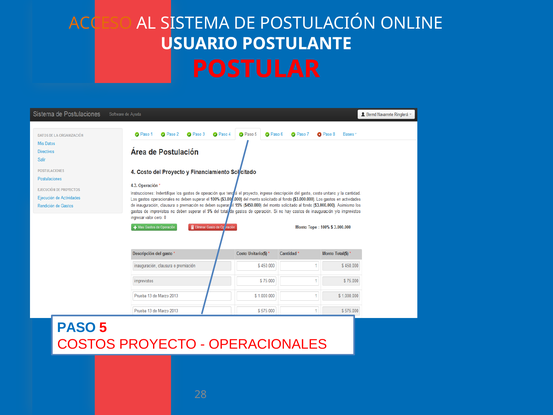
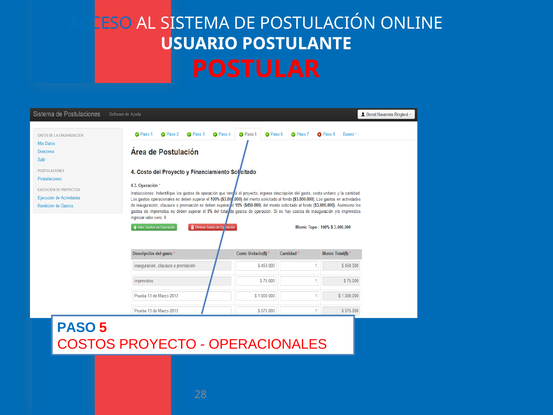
ACCESO colour: orange -> blue (101, 23)
